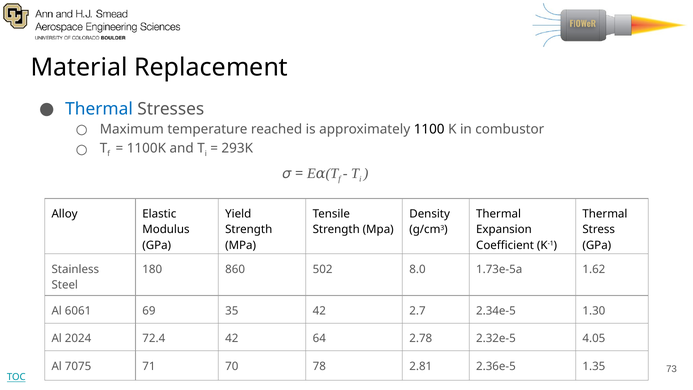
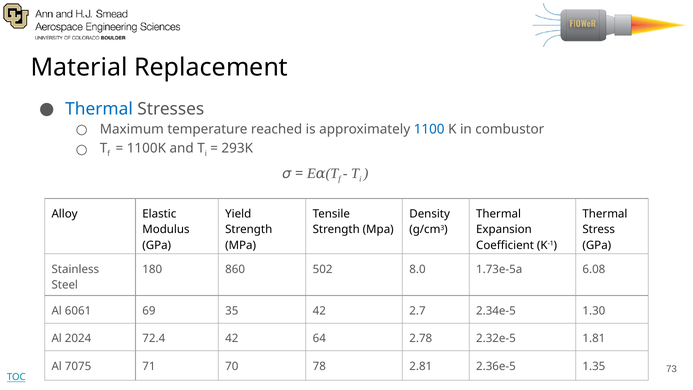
1100 colour: black -> blue (429, 129)
1.62: 1.62 -> 6.08 (594, 269)
4.05: 4.05 -> 1.81 (594, 339)
